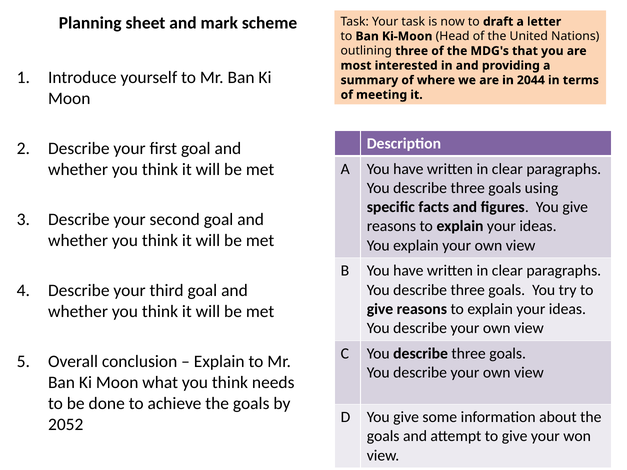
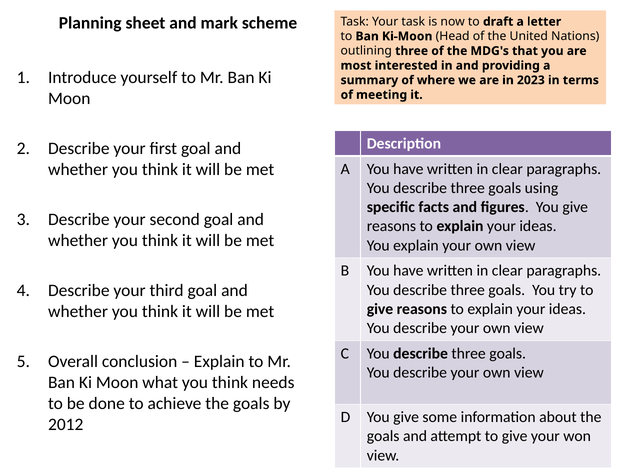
2044: 2044 -> 2023 (531, 80)
2052: 2052 -> 2012 (66, 425)
